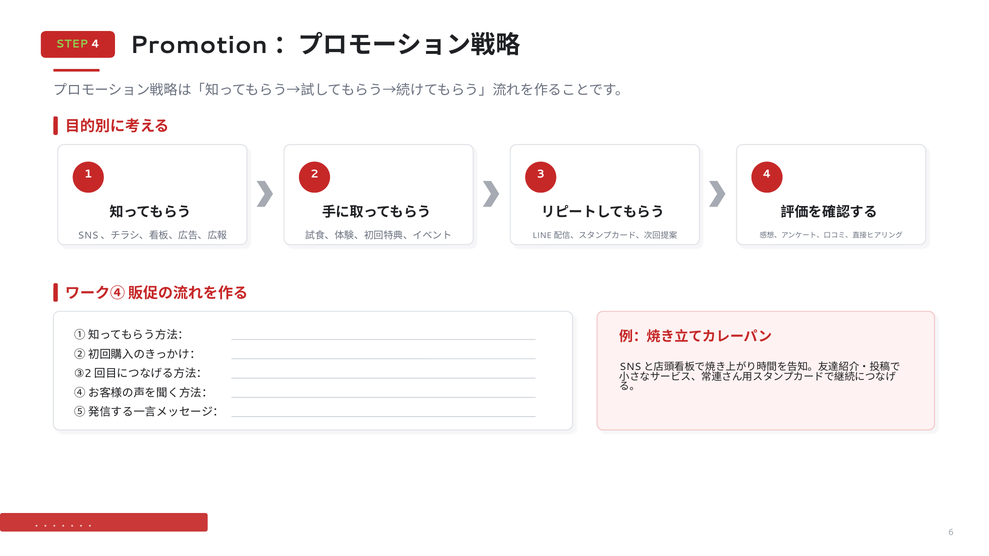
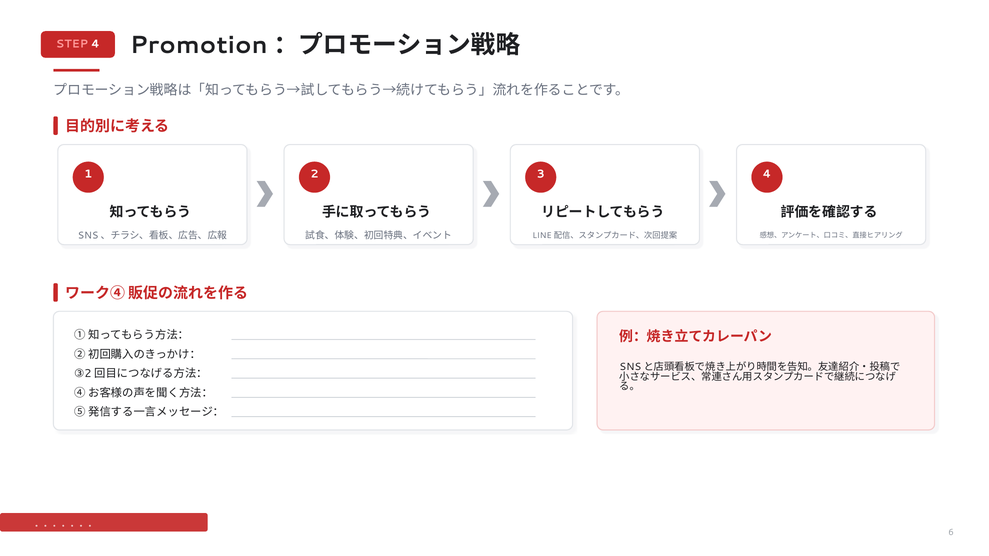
STEP colour: light green -> pink (72, 44)
